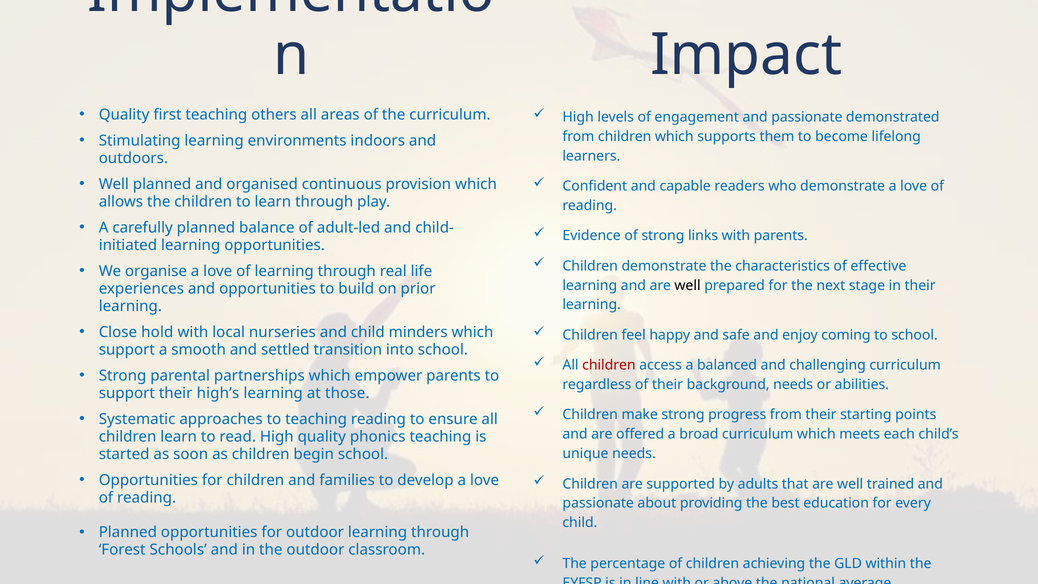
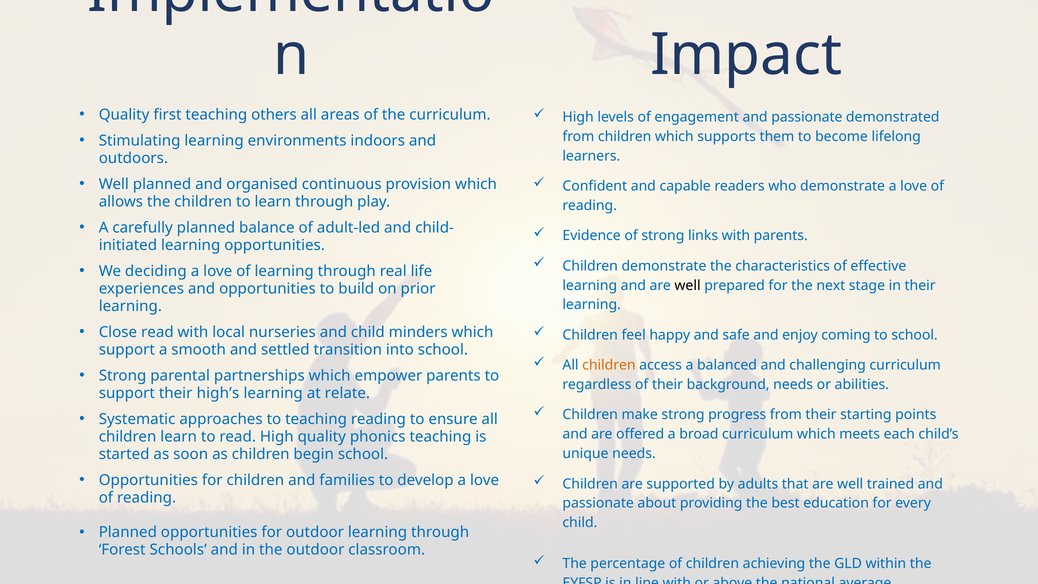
organise: organise -> deciding (156, 271)
Close hold: hold -> read (157, 332)
children colour: red -> orange (609, 365)
those: those -> relate (347, 393)
